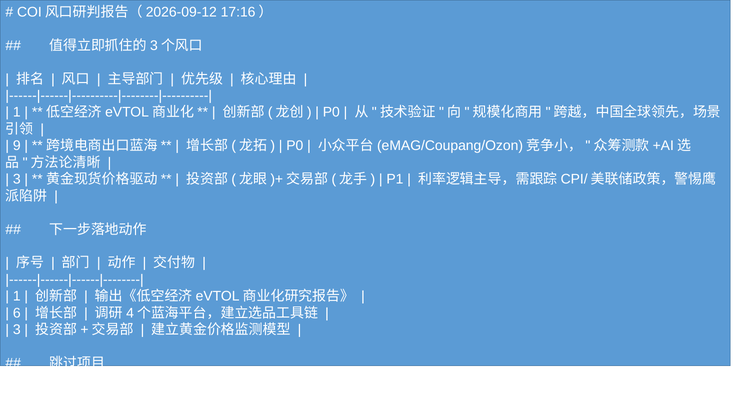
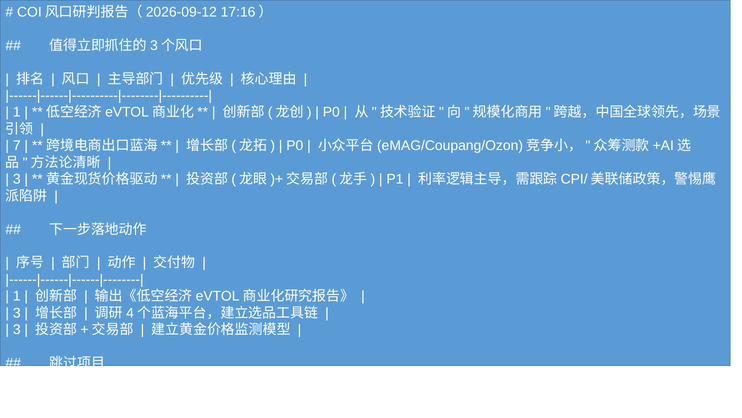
9: 9 -> 7 (17, 146)
6: 6 -> 3 (17, 313)
